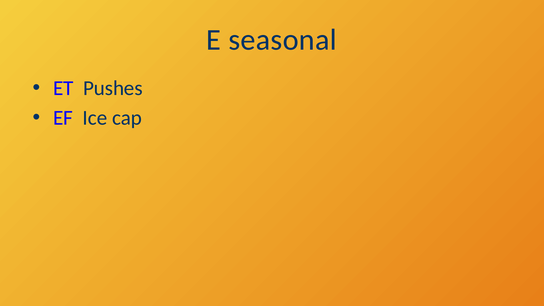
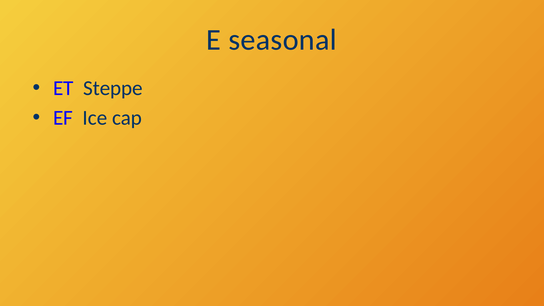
Pushes: Pushes -> Steppe (113, 88)
